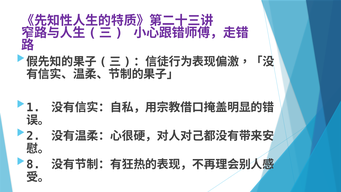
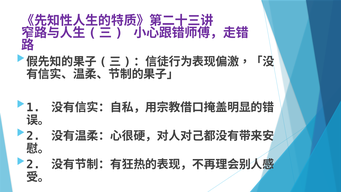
8: 8 -> 2 (33, 164)
